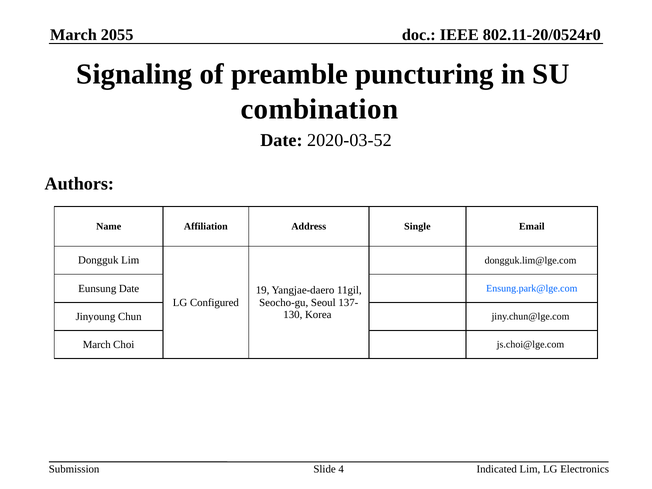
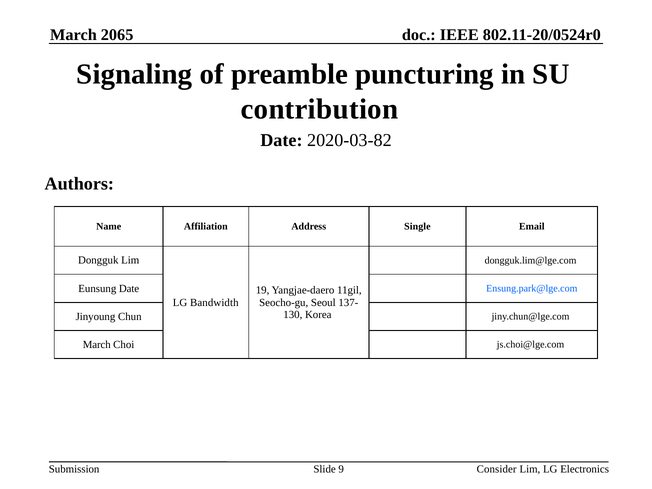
2055: 2055 -> 2065 (117, 35)
combination: combination -> contribution (319, 109)
2020-03-52: 2020-03-52 -> 2020-03-82 (349, 140)
Configured: Configured -> Bandwidth (214, 302)
4: 4 -> 9 (341, 469)
Indicated: Indicated -> Consider (497, 469)
